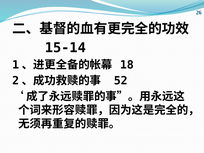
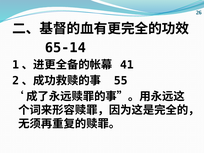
15-14: 15-14 -> 65-14 (65, 48)
18: 18 -> 41 (127, 65)
52: 52 -> 55 (121, 81)
